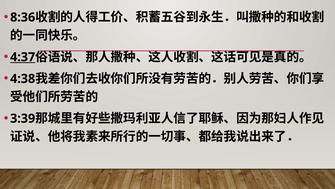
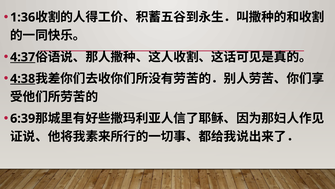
8:36: 8:36 -> 1:36 (23, 17)
4:38 underline: none -> present (23, 79)
3:39: 3:39 -> 6:39 (23, 118)
